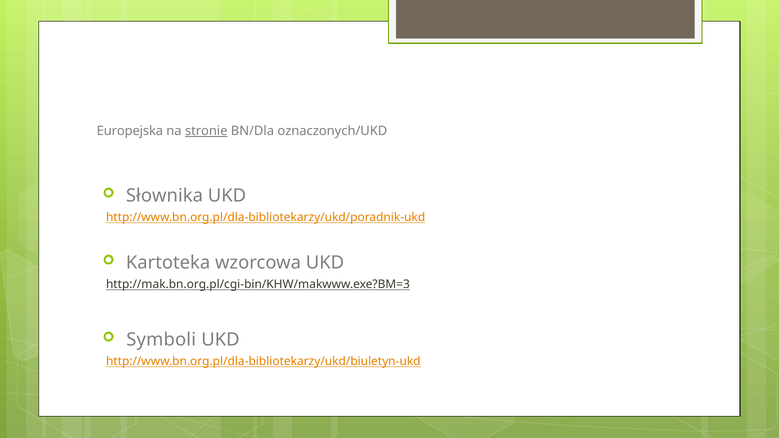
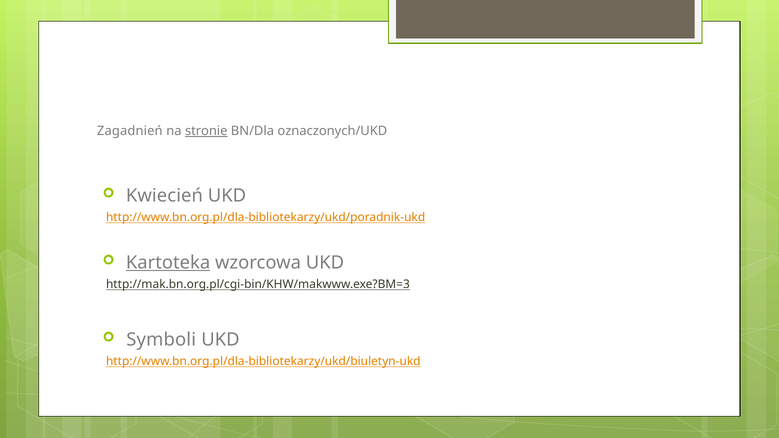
Europejska: Europejska -> Zagadnień (130, 131)
Słownika: Słownika -> Kwiecień (164, 196)
Kartoteka underline: none -> present (168, 263)
